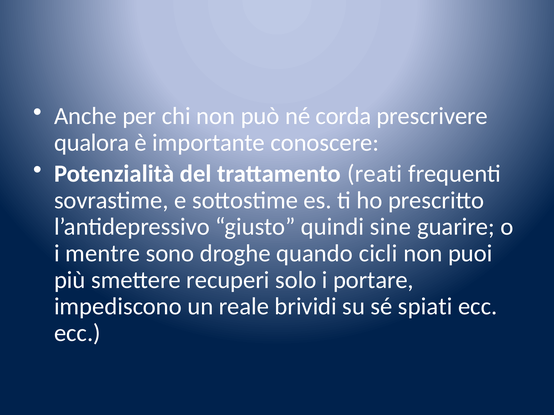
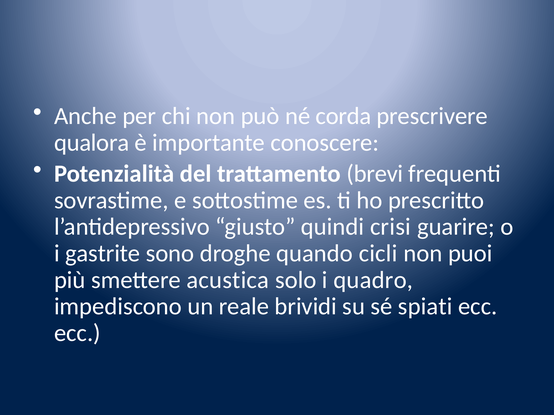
reati: reati -> brevi (375, 174)
sine: sine -> crisi (390, 227)
mentre: mentre -> gastrite (103, 254)
recuperi: recuperi -> acustica (228, 280)
portare: portare -> quadro (373, 280)
